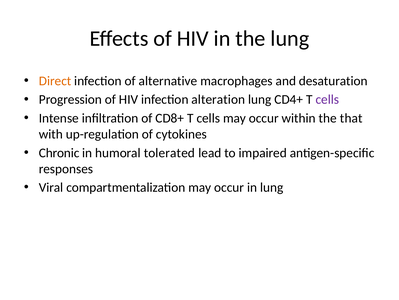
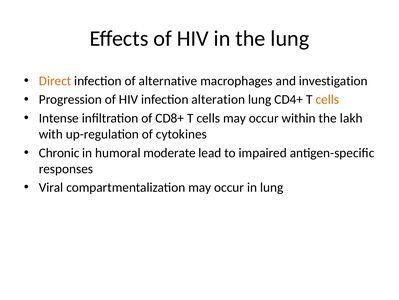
desaturation: desaturation -> investigation (333, 81)
cells colour: purple -> orange (327, 99)
that: that -> lakh (351, 118)
tolerated: tolerated -> moderate (170, 153)
